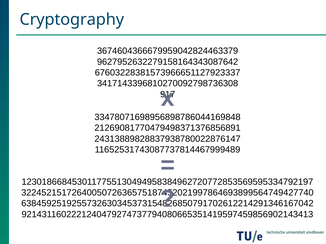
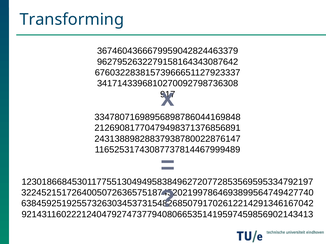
Cryptography: Cryptography -> Transforming (72, 20)
